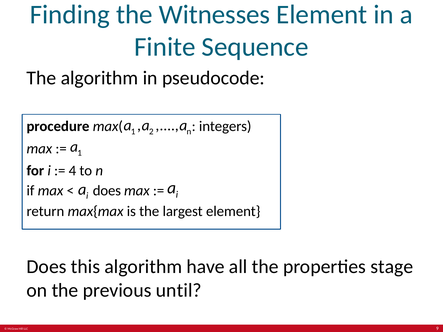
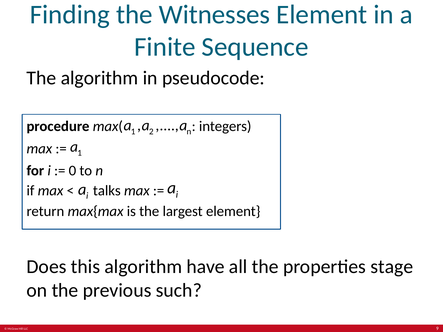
4: 4 -> 0 (72, 171)
a does: does -> talks (107, 191)
until: until -> such (179, 291)
